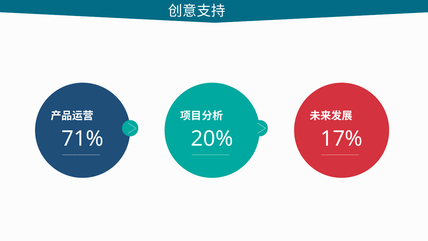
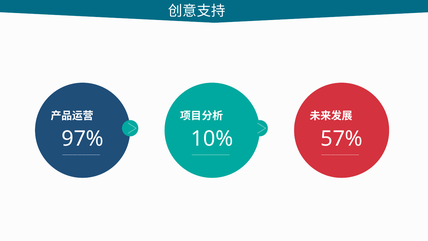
71%: 71% -> 97% (83, 139)
20%: 20% -> 10% (212, 139)
17%: 17% -> 57% (342, 139)
